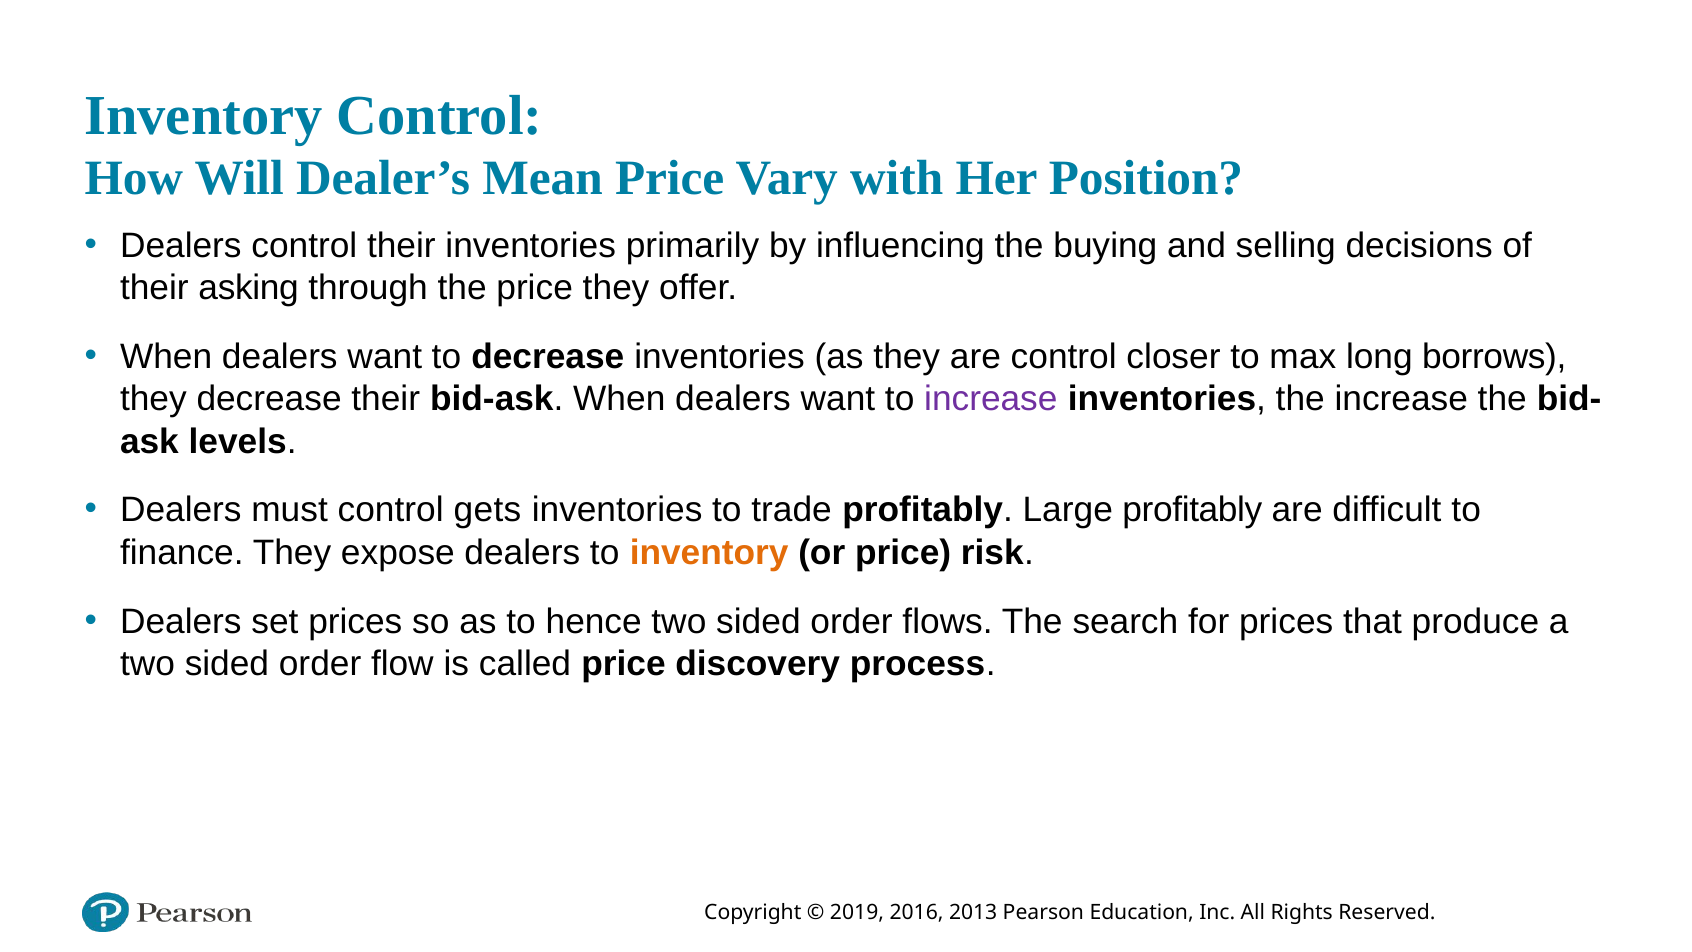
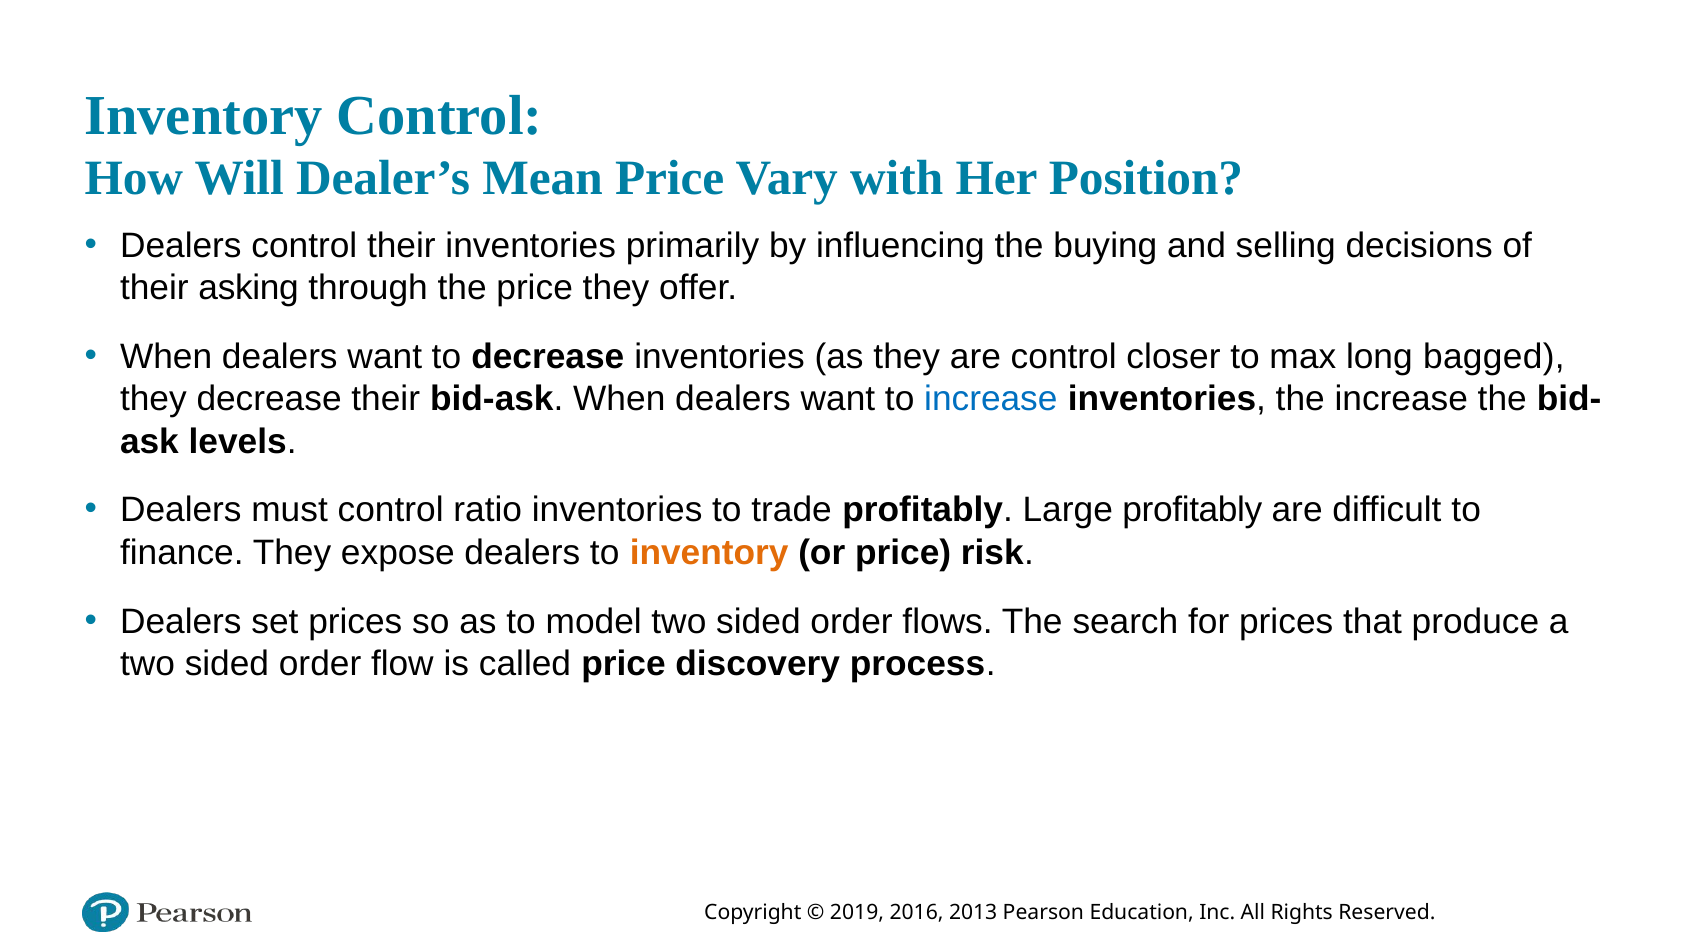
borrows: borrows -> bagged (1494, 357)
increase colour: purple -> blue (991, 399)
gets: gets -> ratio (488, 510)
hence: hence -> model (594, 621)
